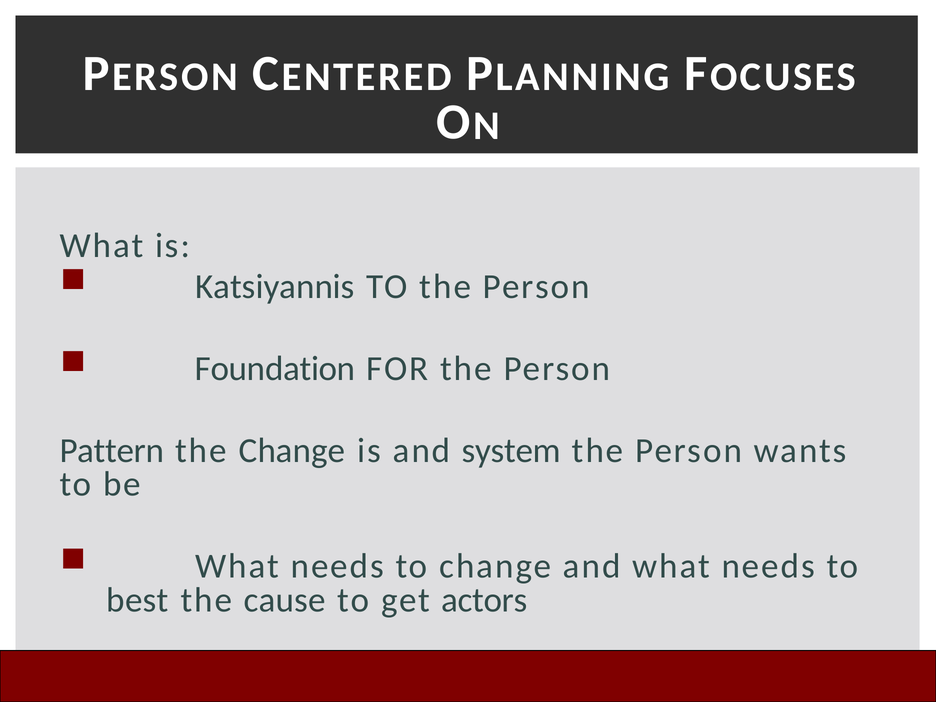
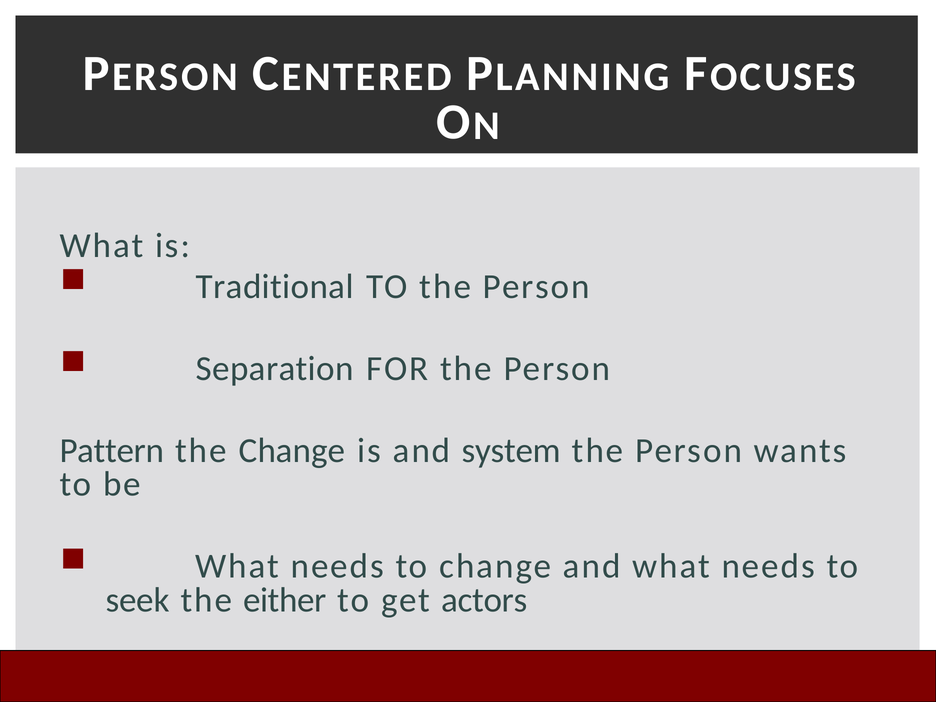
Katsiyannis: Katsiyannis -> Traditional (275, 287)
Foundation: Foundation -> Separation (275, 369)
best: best -> seek (138, 600)
cause: cause -> either (285, 600)
